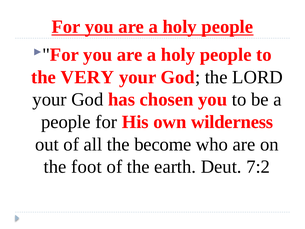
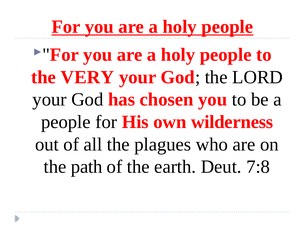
become: become -> plagues (163, 144)
foot: foot -> path (87, 167)
7:2: 7:2 -> 7:8 (258, 167)
